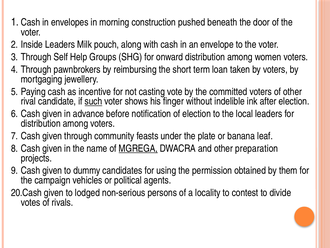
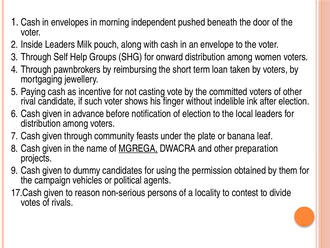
construction: construction -> independent (154, 22)
such underline: present -> none (93, 101)
20.Cash: 20.Cash -> 17.Cash (26, 192)
lodged: lodged -> reason (87, 192)
